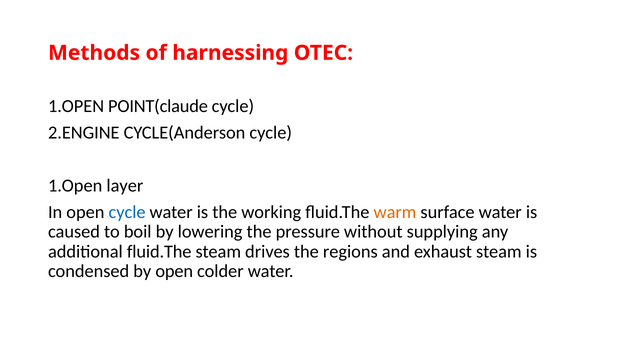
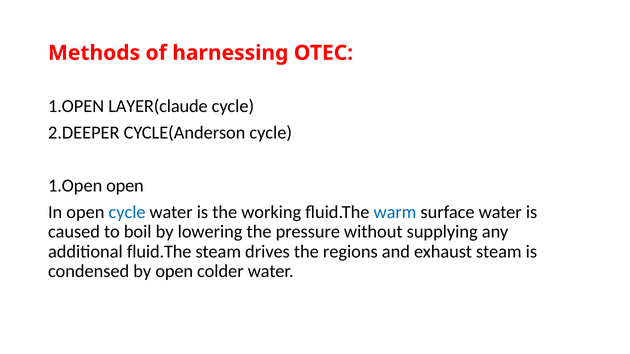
POINT(claude: POINT(claude -> LAYER(claude (158, 107)
2.ENGINE: 2.ENGINE -> 2.DEEPER (84, 133)
1.Open layer: layer -> open (125, 186)
warm colour: orange -> blue (395, 212)
